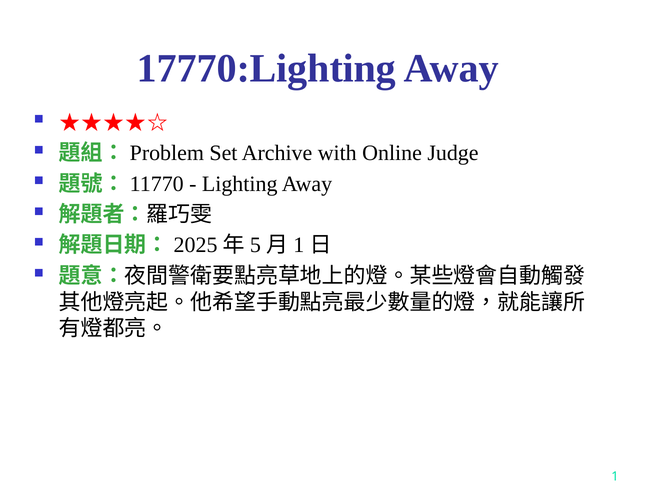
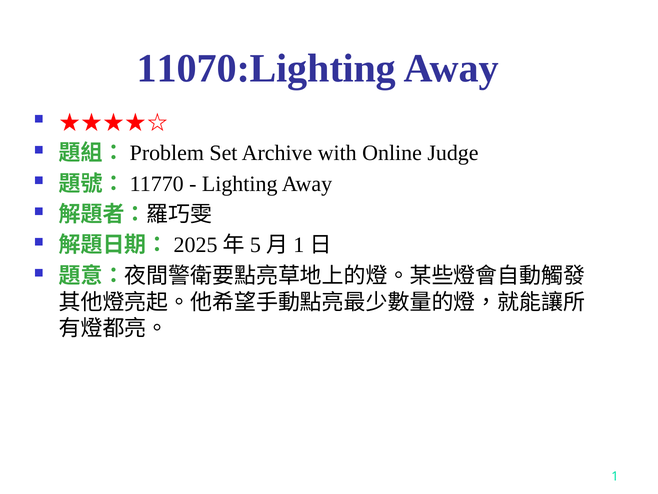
17770:Lighting: 17770:Lighting -> 11070:Lighting (266, 69)
